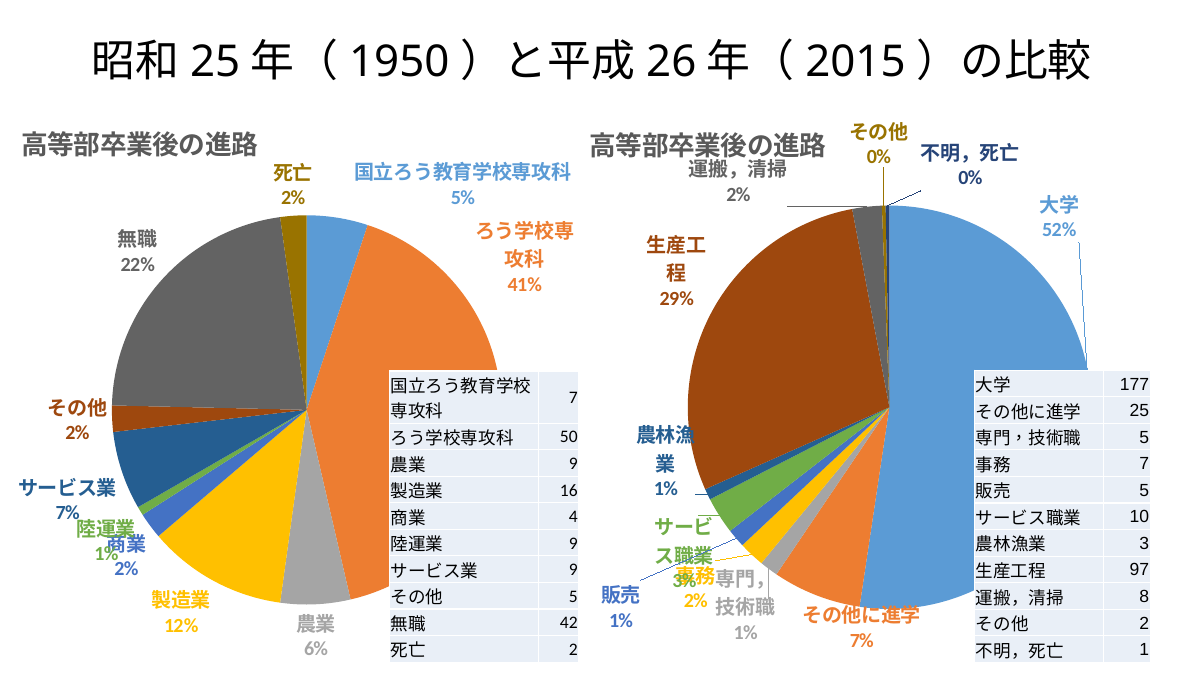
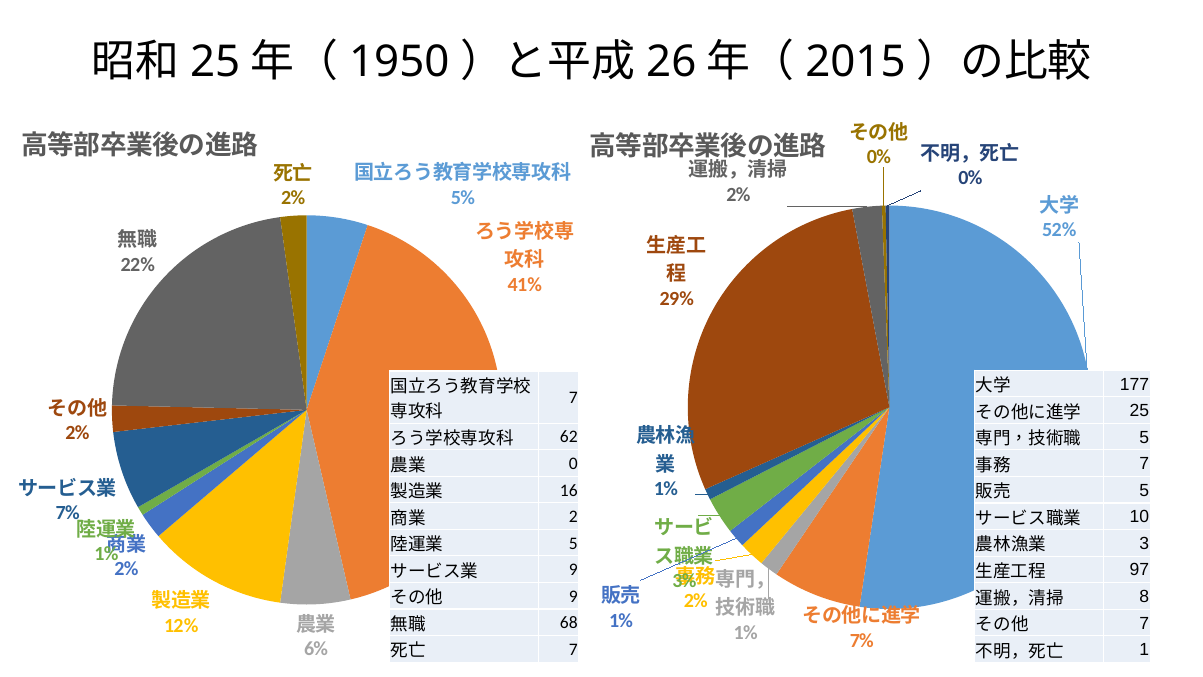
50: 50 -> 62 (569, 437)
9: 9 -> 0 (573, 463)
4: 4 -> 2 (573, 517)
9: 9 -> 5 (573, 543)
5: 5 -> 9 (573, 596)
42: 42 -> 68 (569, 623)
2: 2 -> 7 (1144, 623)
2: 2 -> 7 (573, 649)
